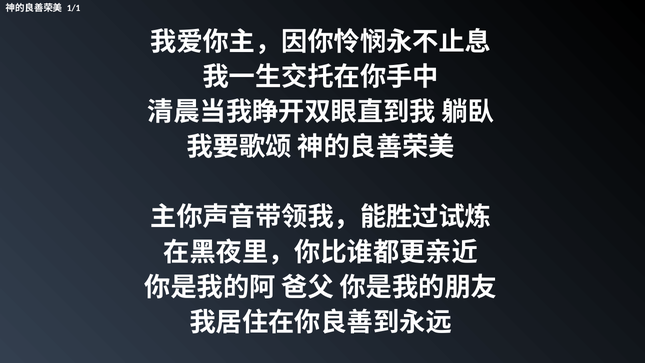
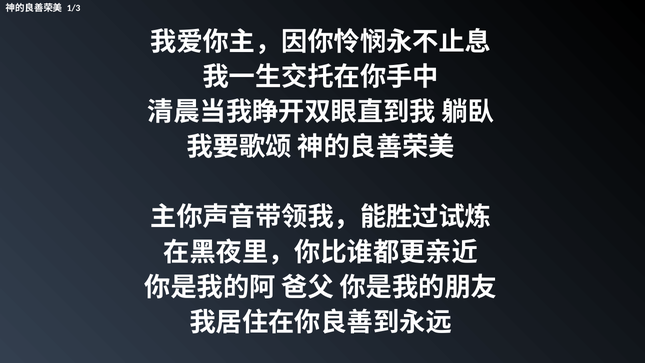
1/1: 1/1 -> 1/3 (74, 8)
